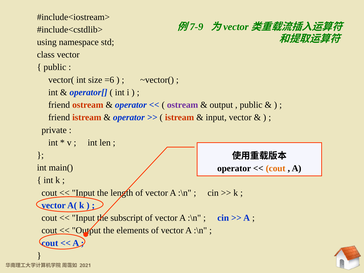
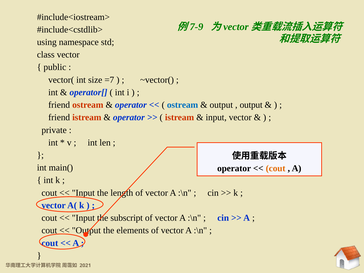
=6: =6 -> =7 (109, 80)
ostream colour: purple -> blue (183, 105)
public: public -> output (251, 105)
